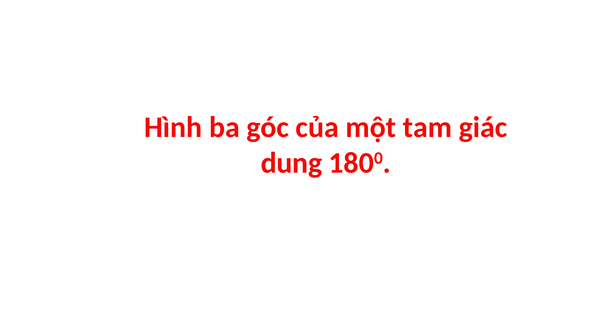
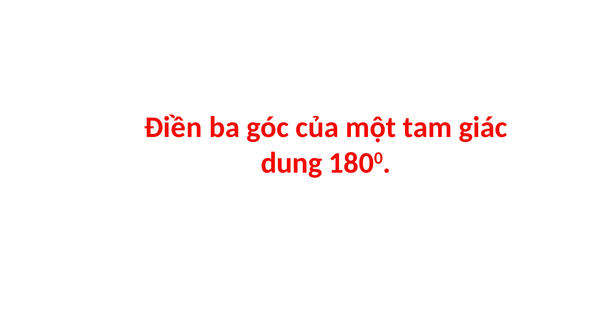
Hình: Hình -> Điền (173, 127)
